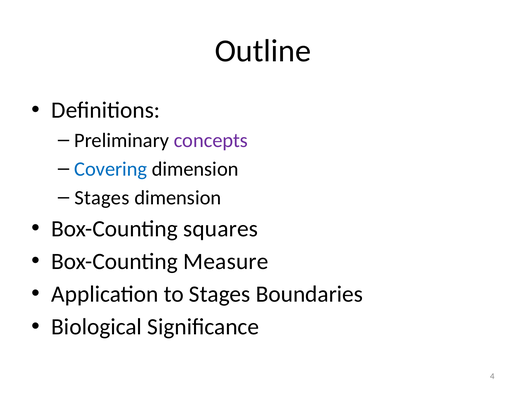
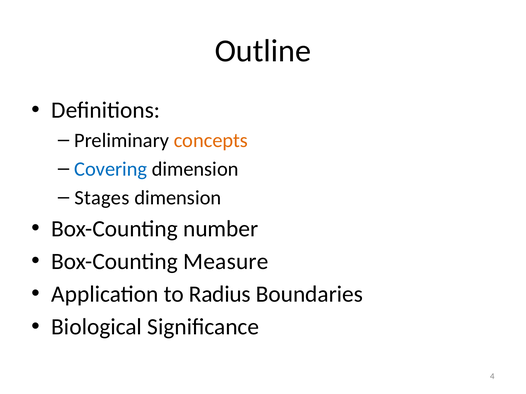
concepts colour: purple -> orange (211, 141)
squares: squares -> number (221, 229)
to Stages: Stages -> Radius (220, 295)
